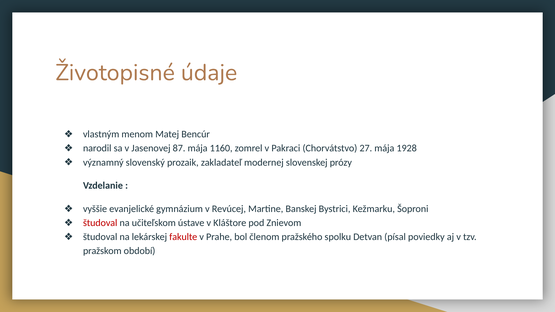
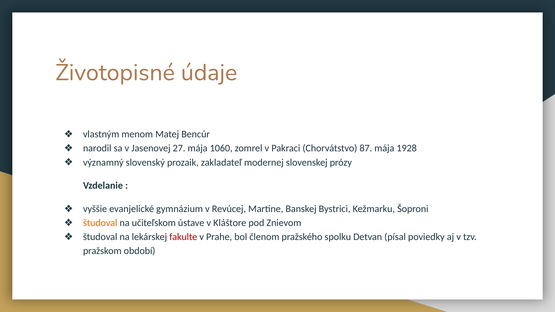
87: 87 -> 27 (179, 148)
1160: 1160 -> 1060 (221, 148)
27: 27 -> 87 (366, 148)
študoval colour: red -> orange (100, 223)
